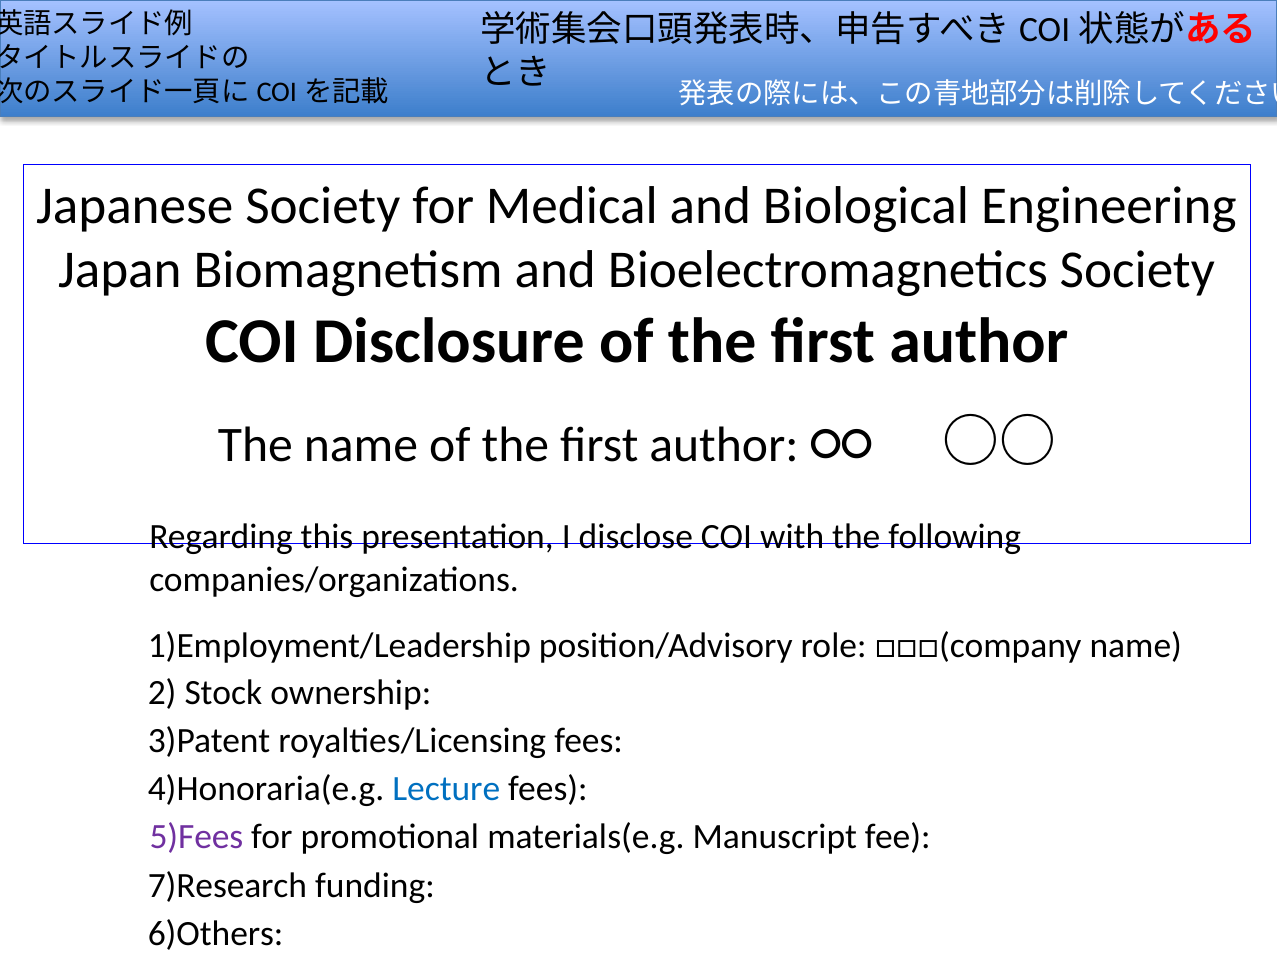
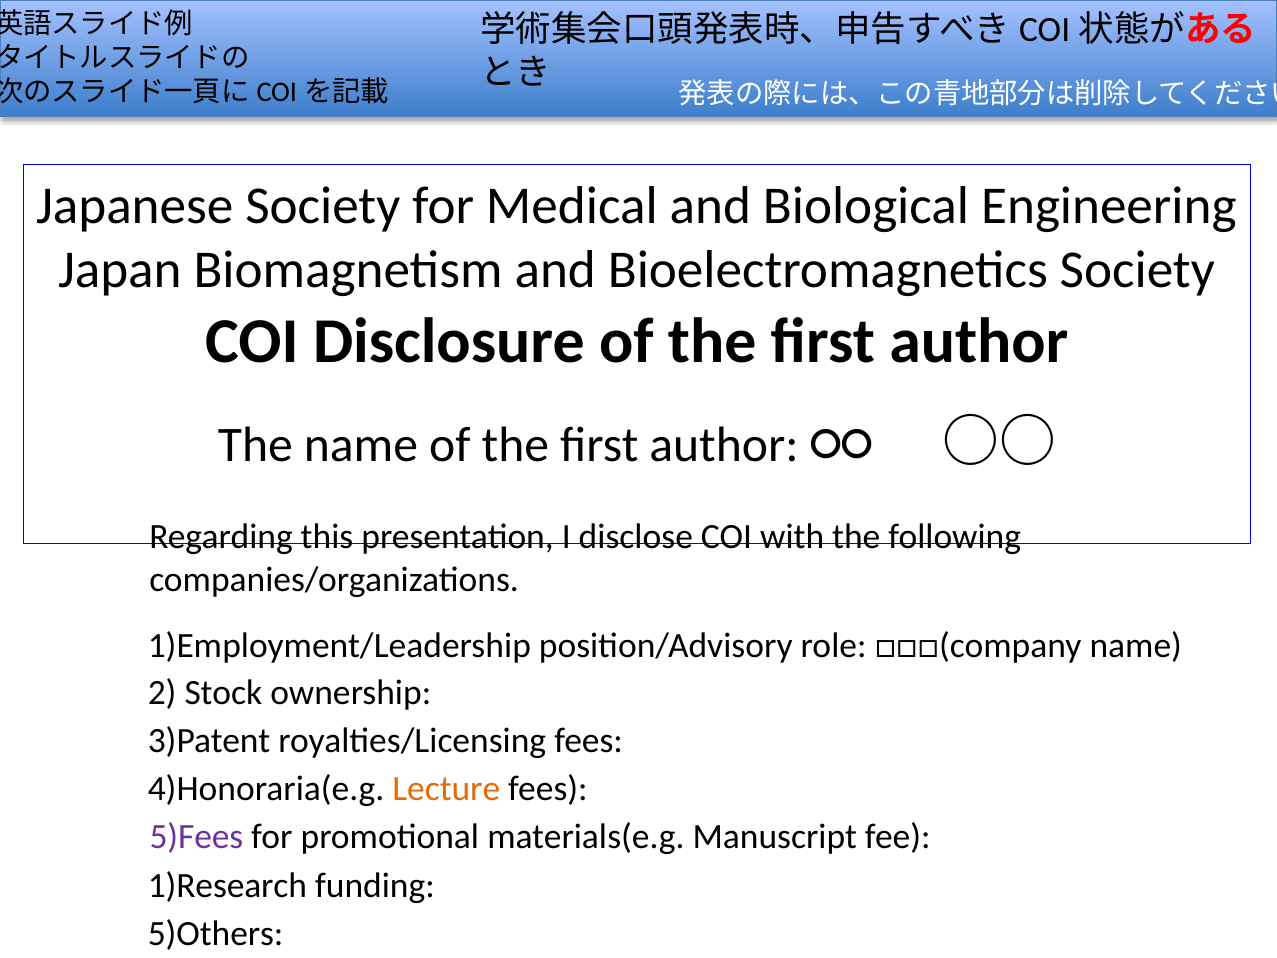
Lecture colour: blue -> orange (446, 788)
7)Research: 7)Research -> 1)Research (227, 886)
6)Others: 6)Others -> 5)Others (216, 933)
